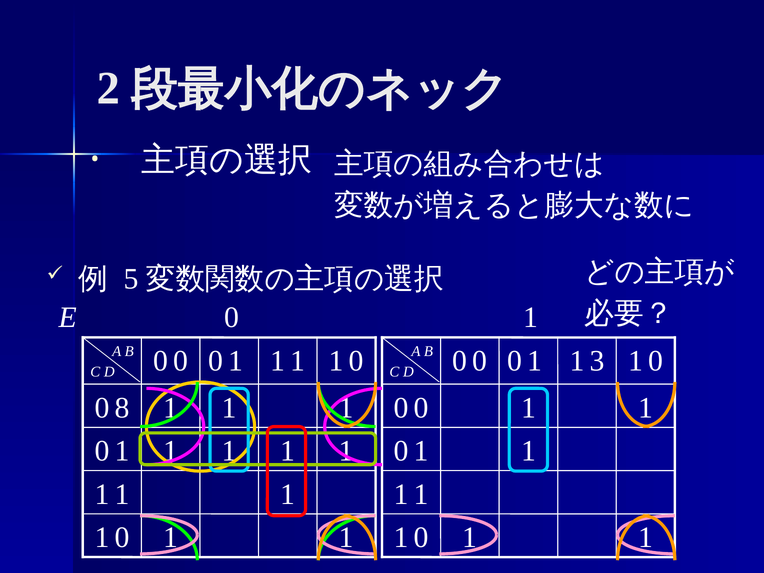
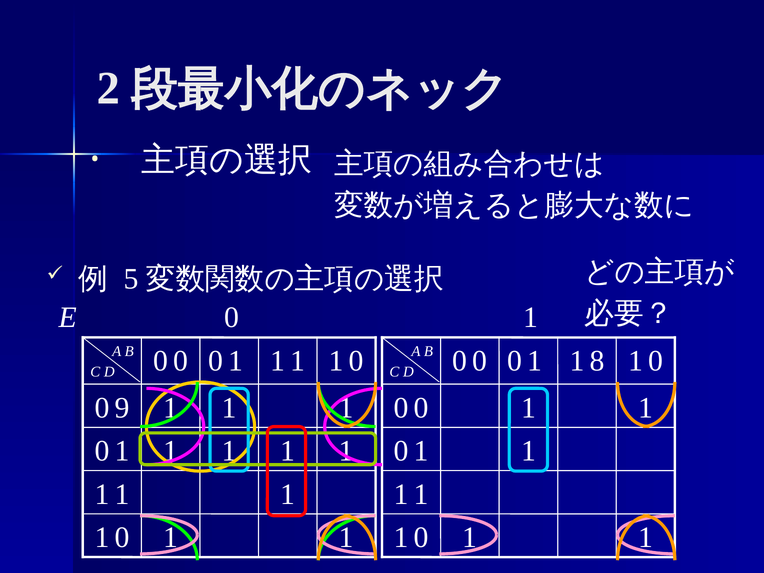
3: 3 -> 8 (597, 361)
8: 8 -> 9 (122, 408)
